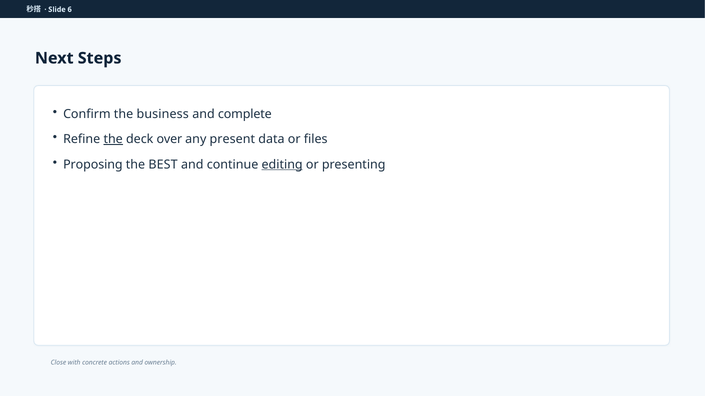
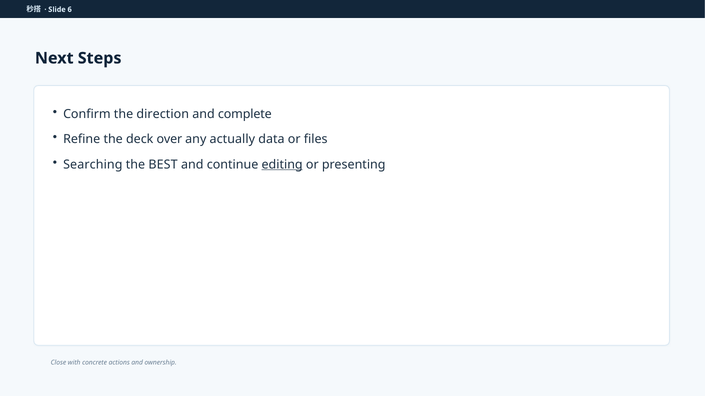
business: business -> direction (163, 114)
the underline: present -> none (113, 139)
present: present -> actually (232, 139)
Proposing: Proposing -> Searching (93, 165)
